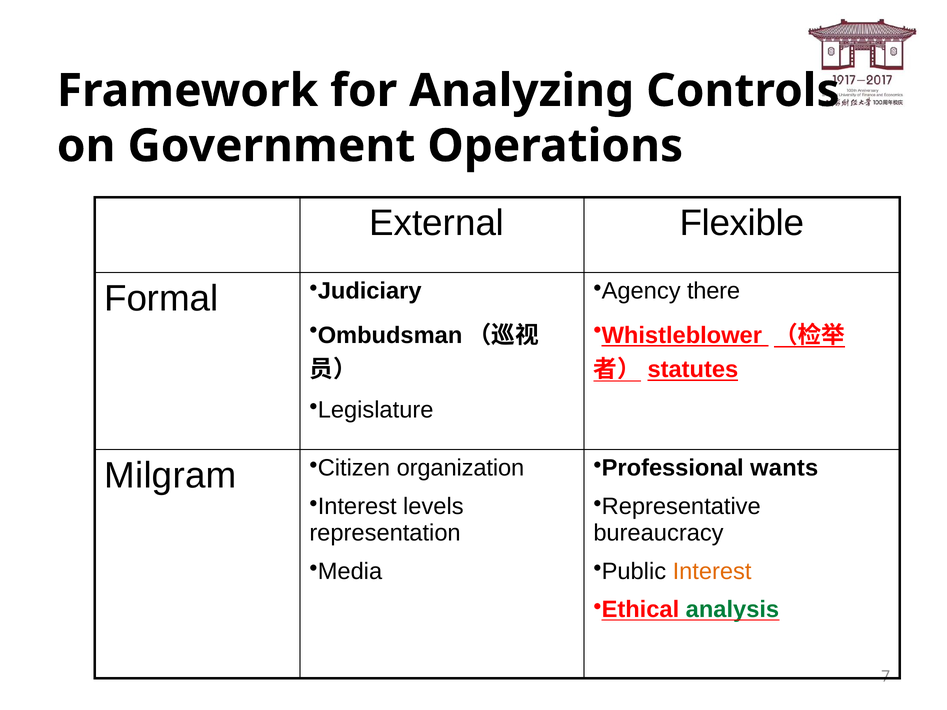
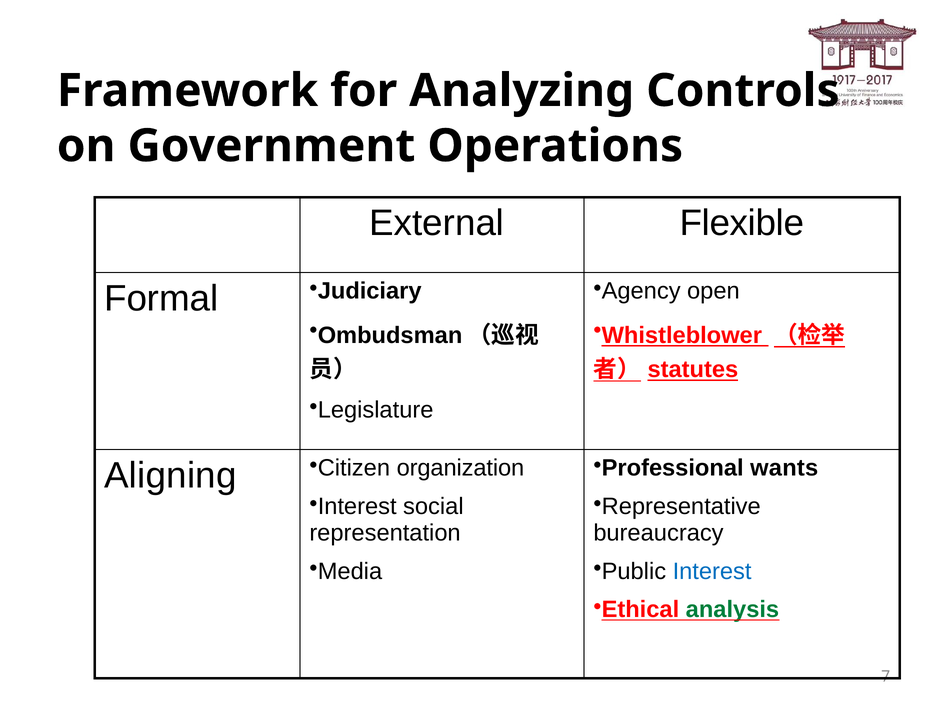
there: there -> open (713, 291)
Milgram: Milgram -> Aligning (170, 476)
levels: levels -> social (433, 507)
Interest colour: orange -> blue (712, 571)
